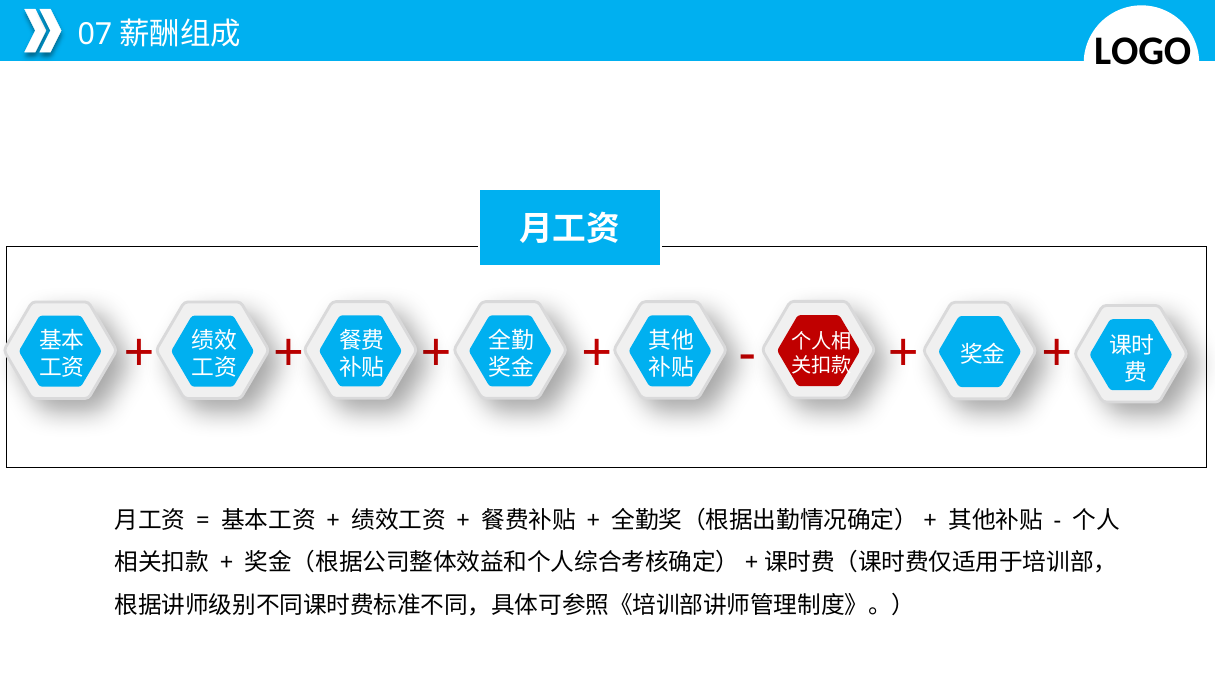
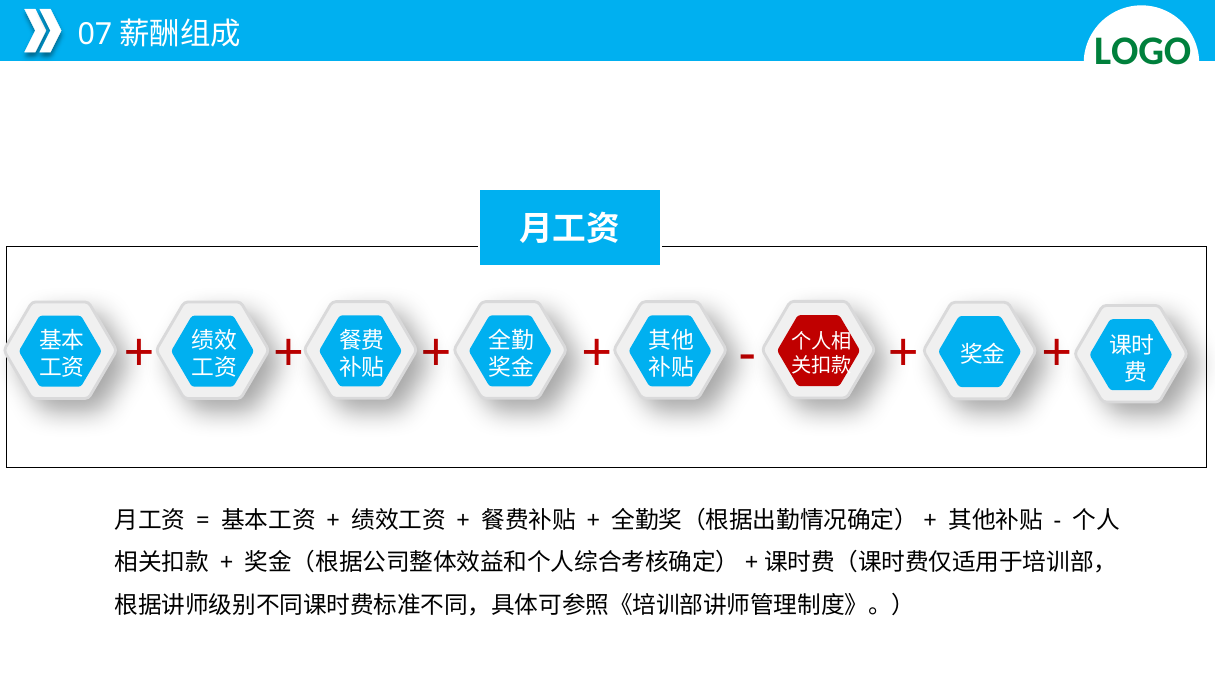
LOGO colour: black -> green (1143, 51)
